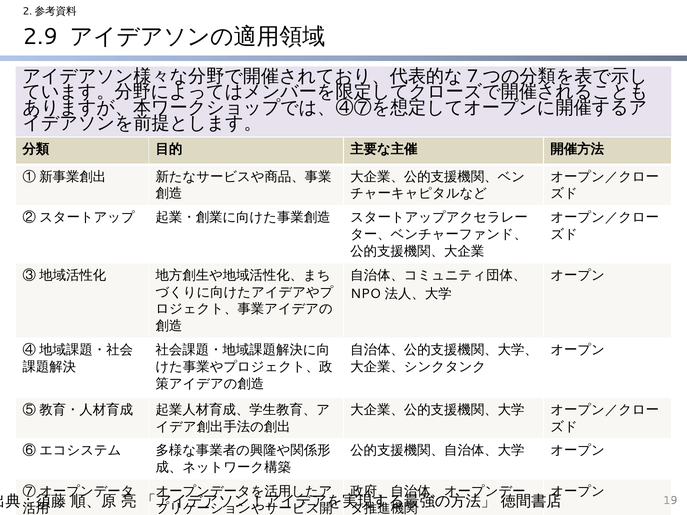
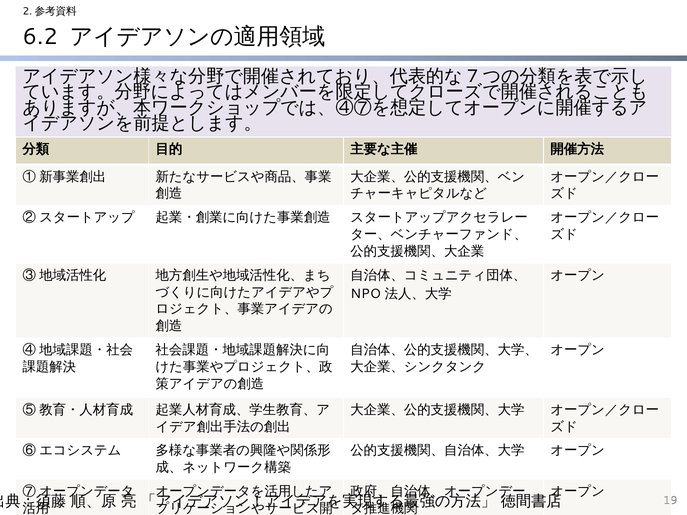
2.9: 2.9 -> 6.2 (40, 37)
